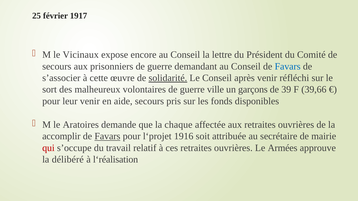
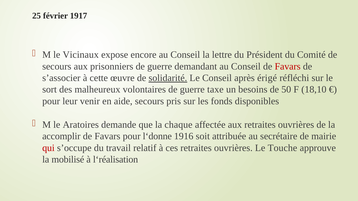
Favars colour: blue -> red (288, 66)
après venir: venir -> érigé (267, 78)
ville: ville -> taxe (215, 90)
garçons: garçons -> besoins (253, 90)
39: 39 -> 50 (286, 90)
39,66: 39,66 -> 18,10 (314, 90)
Favars underline: present -> none (107, 137)
l‘projet: l‘projet -> l‘donne (157, 137)
Armées: Armées -> Touche (282, 148)
délibéré: délibéré -> mobilisé (68, 160)
